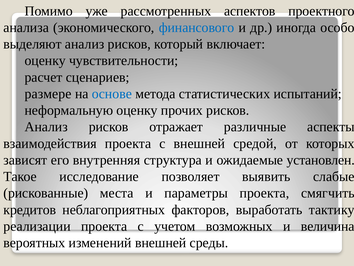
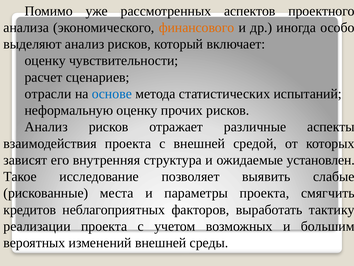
финансового colour: blue -> orange (197, 27)
размере: размере -> отрасли (48, 94)
величина: величина -> большим (328, 226)
